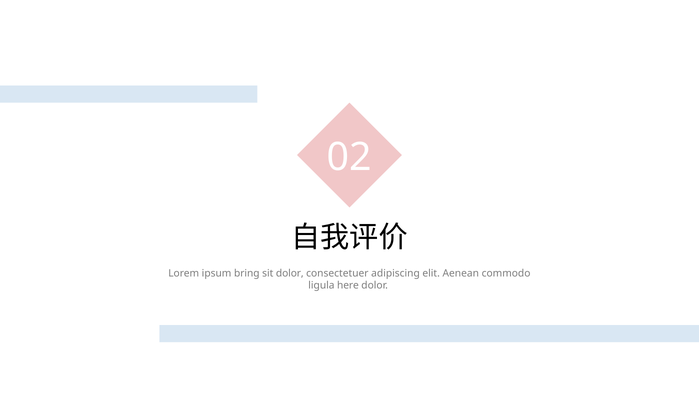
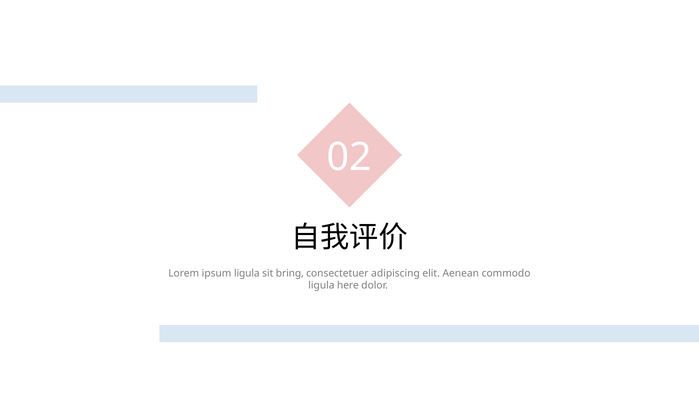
ipsum bring: bring -> ligula (247, 273)
sit dolor: dolor -> bring (290, 273)
